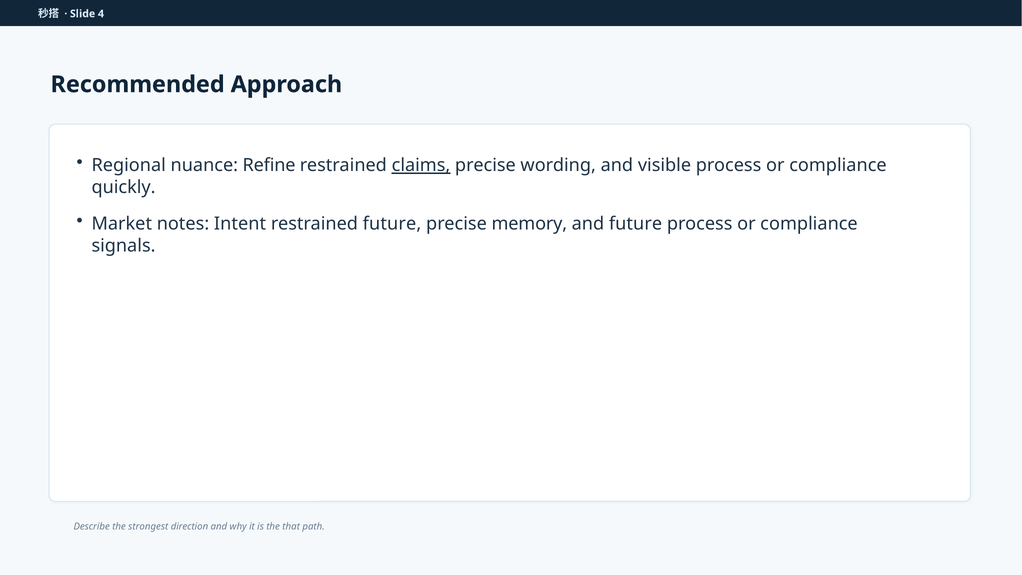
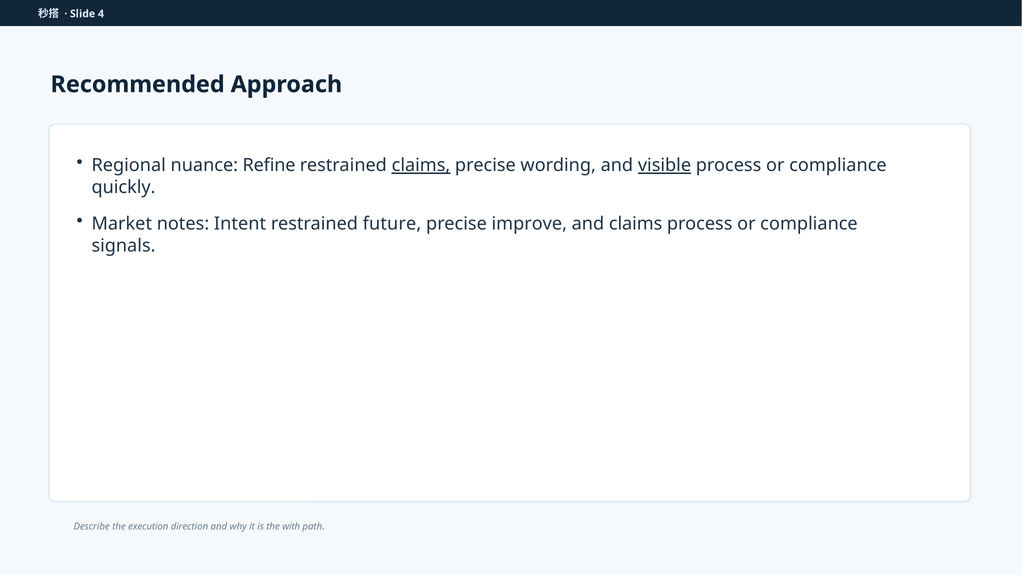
visible underline: none -> present (665, 165)
memory: memory -> improve (529, 224)
and future: future -> claims (636, 224)
strongest: strongest -> execution (148, 526)
that: that -> with (291, 526)
